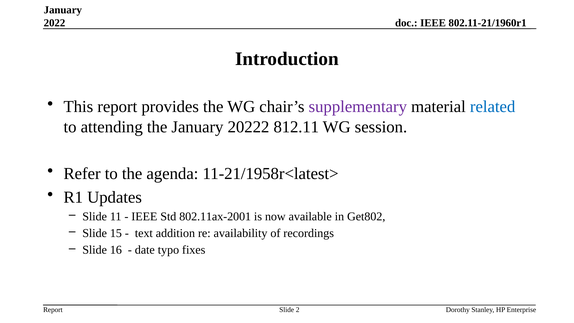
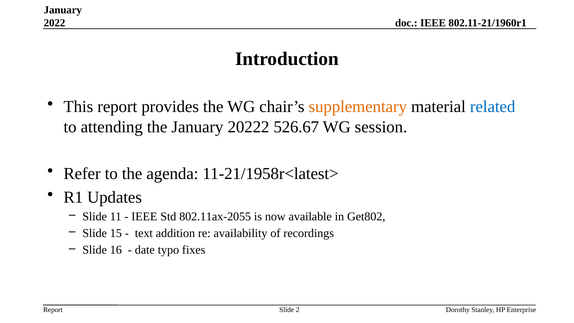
supplementary colour: purple -> orange (358, 107)
812.11: 812.11 -> 526.67 (296, 127)
802.11ax-2001: 802.11ax-2001 -> 802.11ax-2055 (215, 216)
